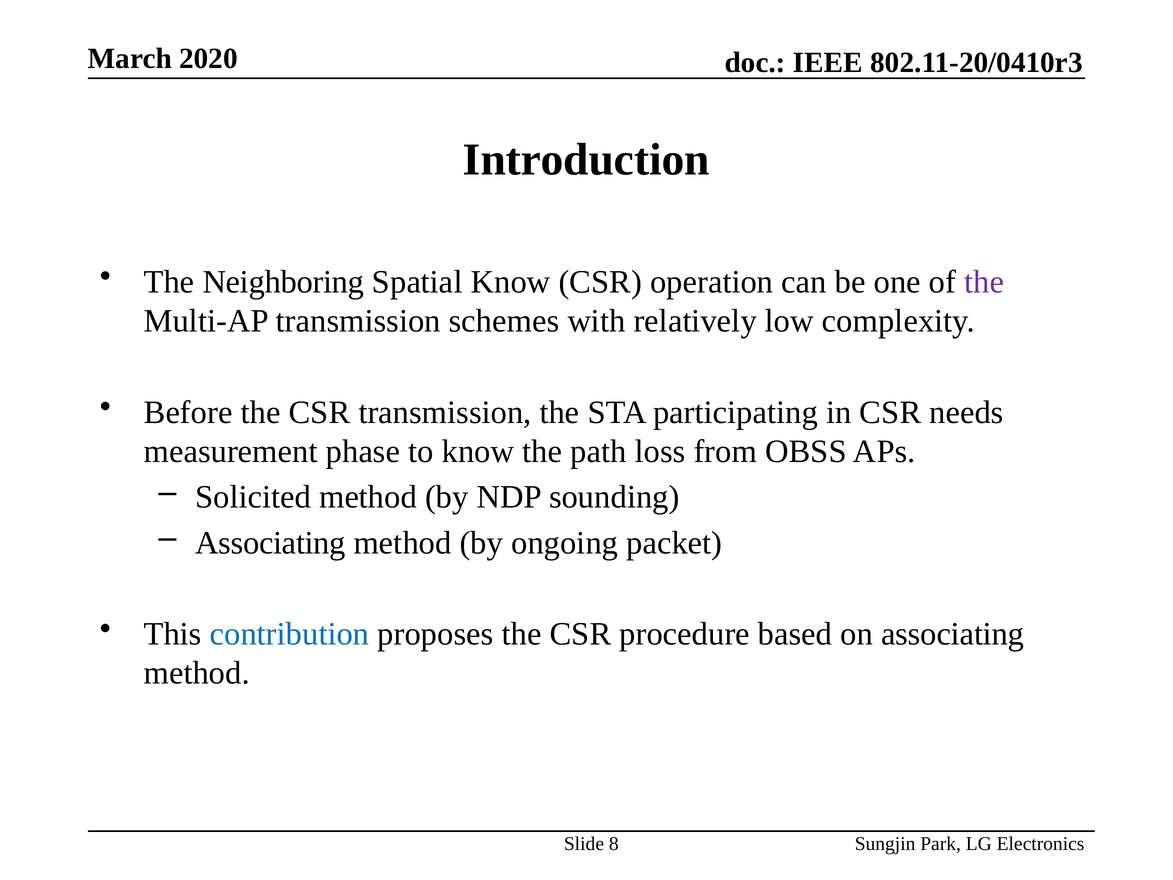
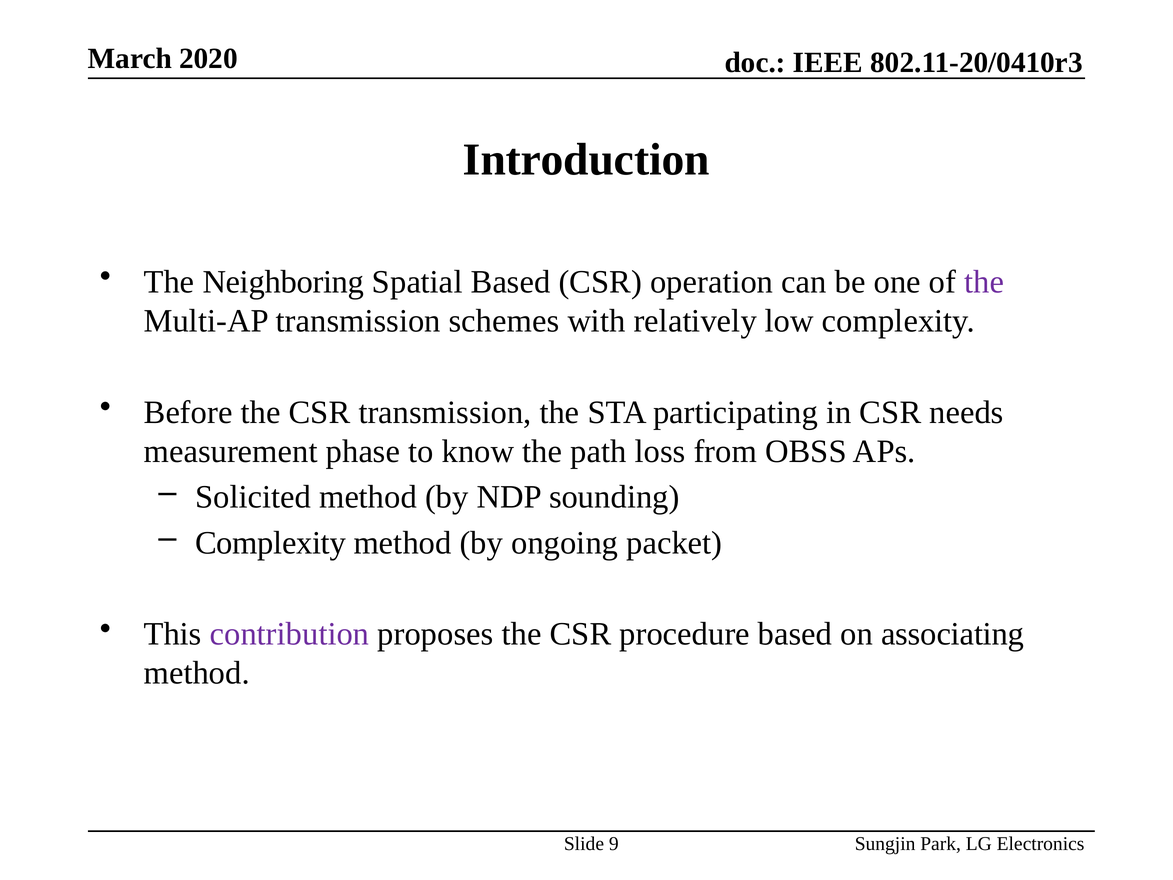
Spatial Know: Know -> Based (511, 282)
Associating: Associating -> Complexity (270, 543)
contribution colour: blue -> purple (290, 634)
8: 8 -> 9 (614, 844)
